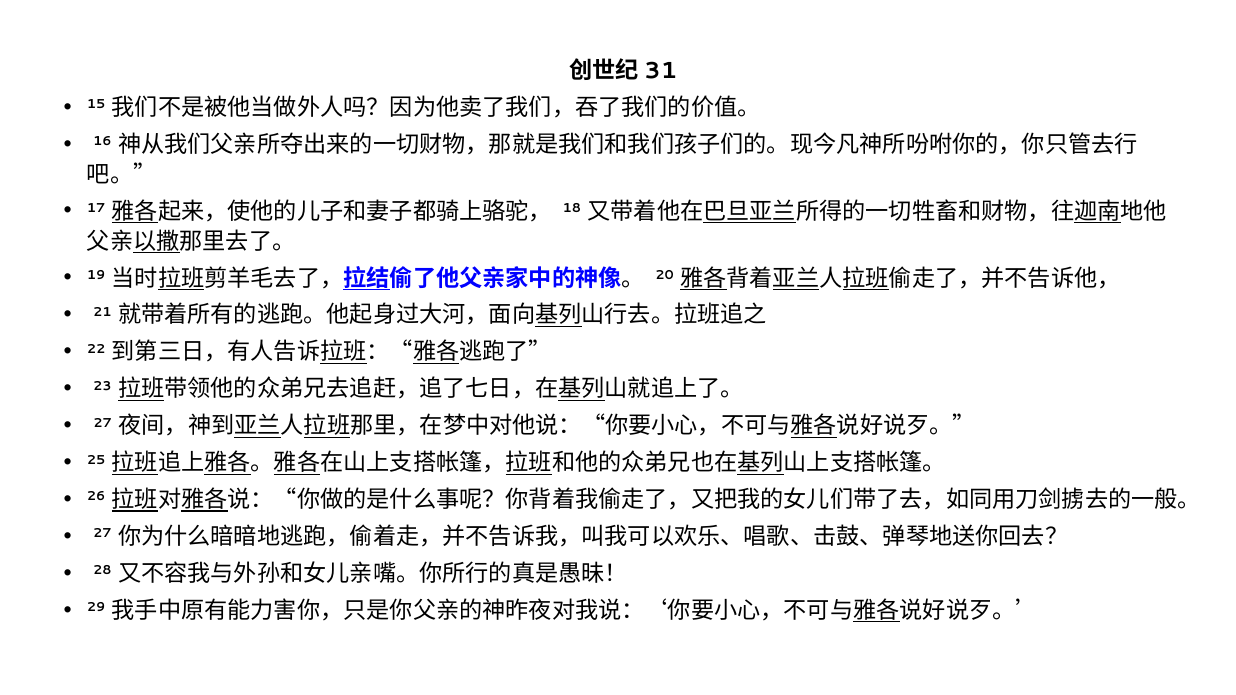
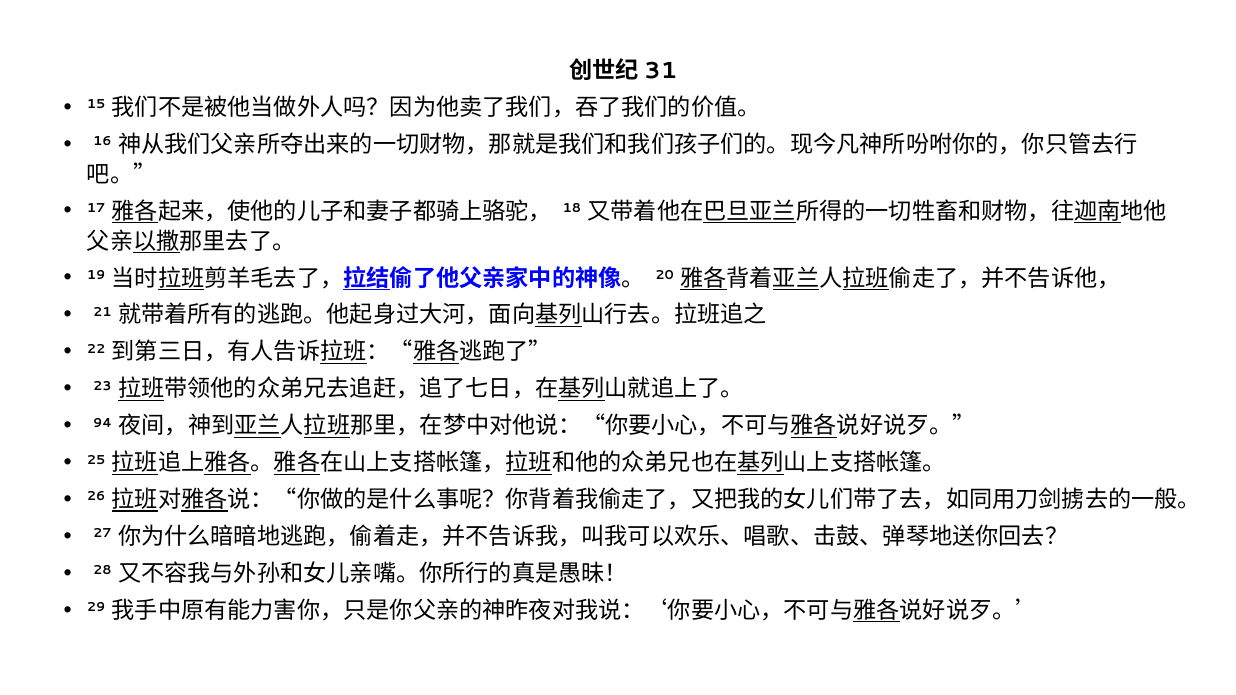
27: 27 -> 94 (103, 423)
